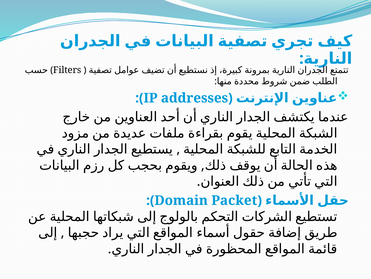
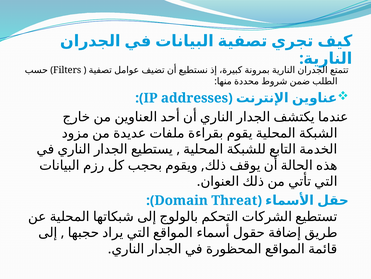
Packet: Packet -> Threat (234, 200)
